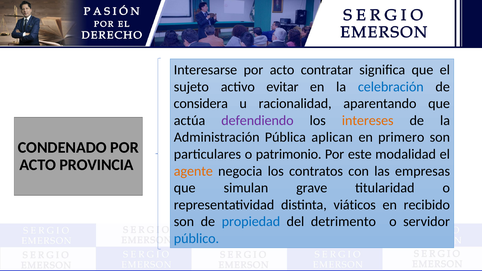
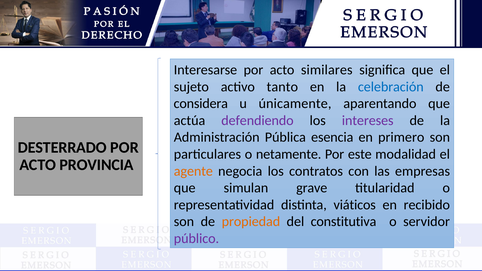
contratar: contratar -> similares (327, 70)
evitar: evitar -> tanto (282, 87)
racionalidad: racionalidad -> únicamente (295, 104)
intereses colour: orange -> purple (368, 121)
aplican: aplican -> esencia (332, 137)
CONDENADO: CONDENADO -> DESTERRADO (62, 148)
patrimonio: patrimonio -> netamente (289, 154)
propiedad colour: blue -> orange (251, 222)
detrimento: detrimento -> constitutiva (344, 222)
público colour: blue -> purple (196, 239)
